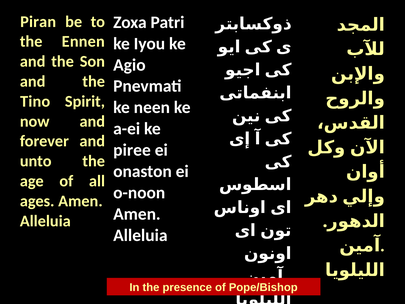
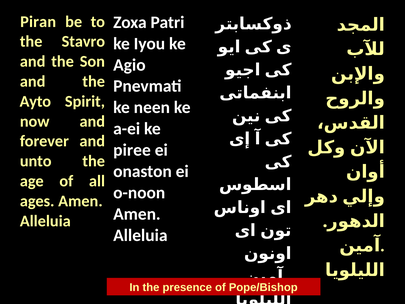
Ennen: Ennen -> Stavro (83, 42)
Tino: Tino -> Ayto (35, 101)
